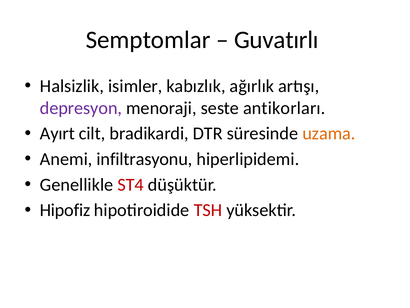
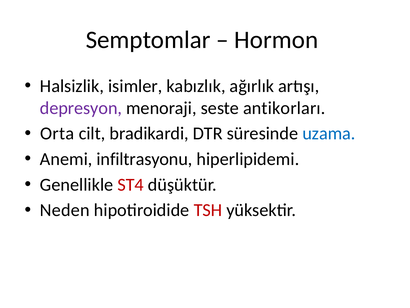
Guvatırlı: Guvatırlı -> Hormon (276, 40)
Ayırt: Ayırt -> Orta (57, 133)
uzama colour: orange -> blue (329, 133)
Hipofiz: Hipofiz -> Neden (65, 210)
